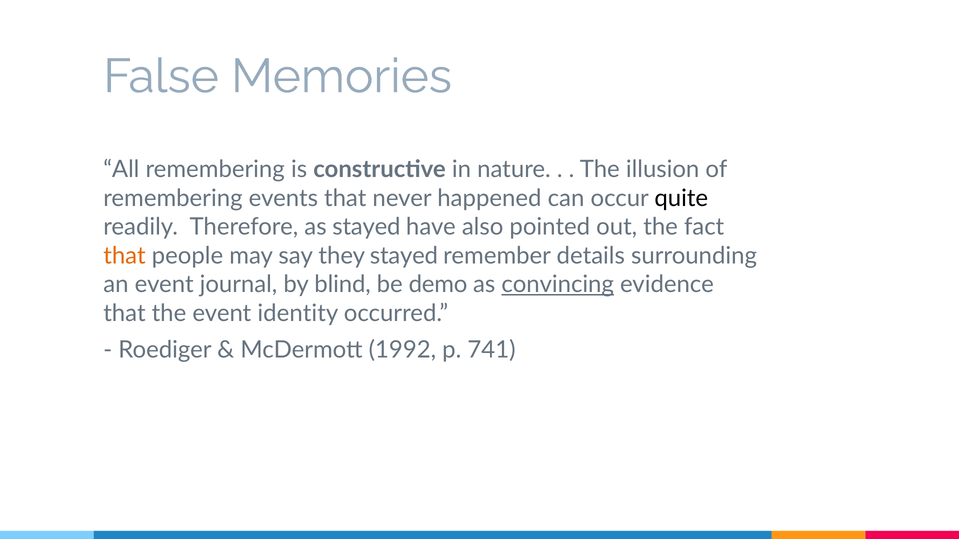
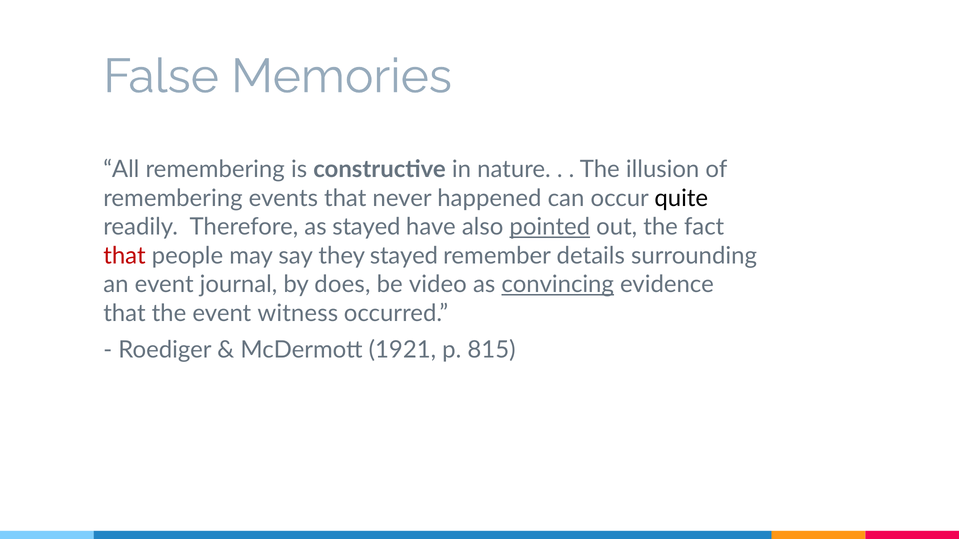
pointed underline: none -> present (550, 227)
that colour: orange -> red (125, 256)
blind: blind -> does (342, 285)
demo: demo -> video (438, 285)
identity: identity -> witness (298, 314)
1992: 1992 -> 1921 (402, 350)
741: 741 -> 815 (492, 350)
